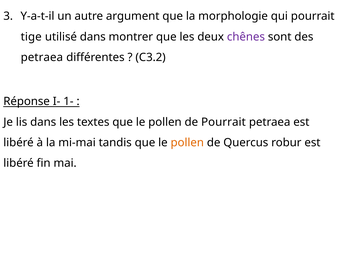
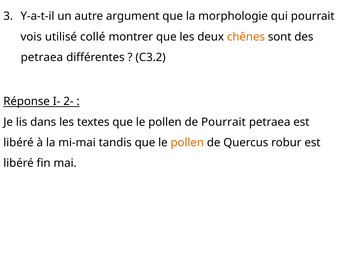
tige: tige -> vois (31, 37)
utilisé dans: dans -> collé (93, 37)
chênes colour: purple -> orange (246, 37)
1-: 1- -> 2- (68, 102)
